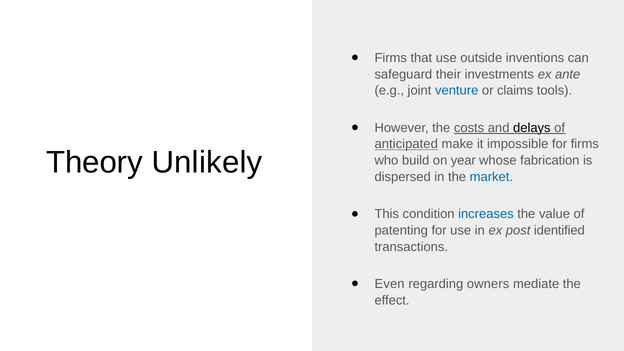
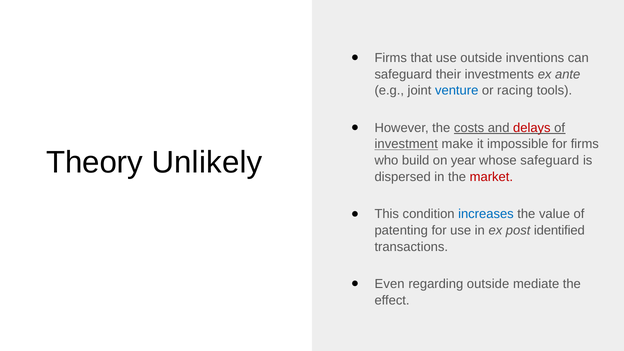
claims: claims -> racing (515, 91)
delays colour: black -> red (532, 128)
anticipated: anticipated -> investment (406, 144)
whose fabrication: fabrication -> safeguard (550, 160)
market colour: blue -> red (491, 177)
regarding owners: owners -> outside (488, 284)
